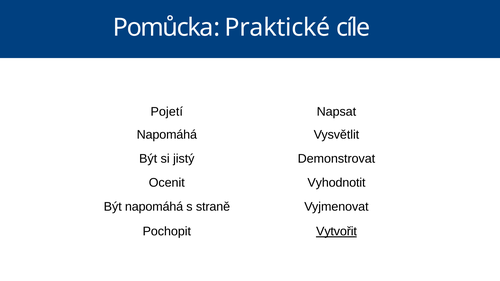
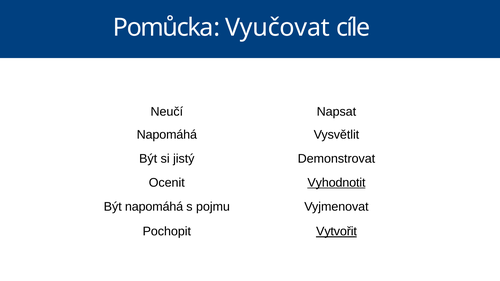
Praktické: Praktické -> Vyučovat (277, 28)
Pojetí: Pojetí -> Neučí (167, 112)
Vyhodnotit underline: none -> present (337, 183)
straně: straně -> pojmu (213, 207)
